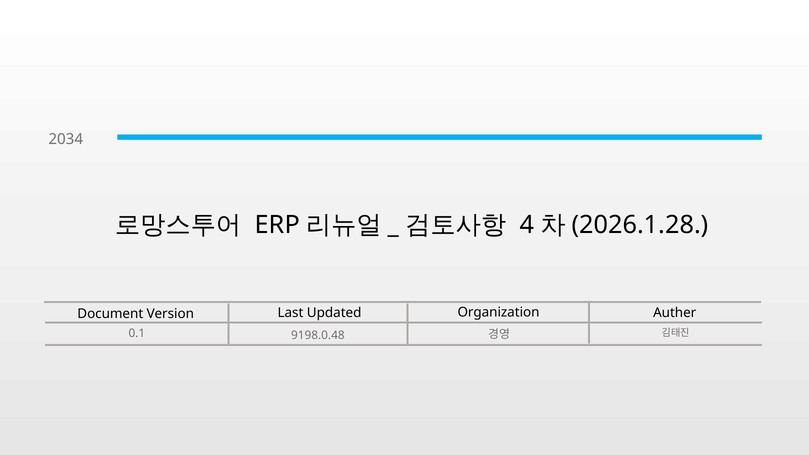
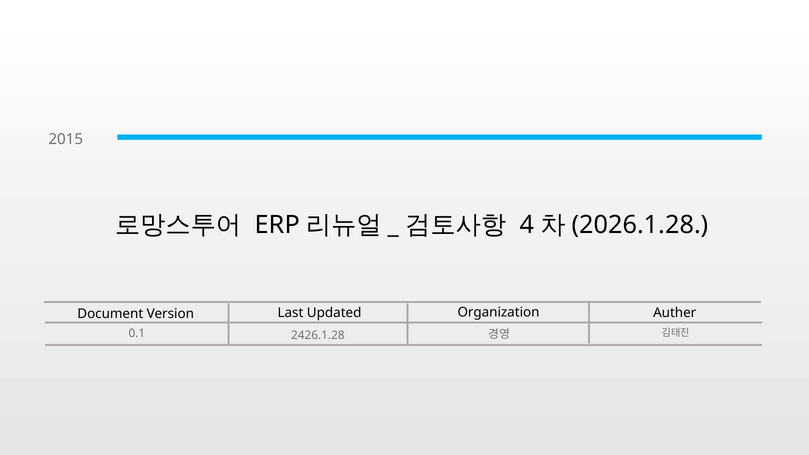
2034: 2034 -> 2015 (66, 139)
9198.0.48: 9198.0.48 -> 2426.1.28 (318, 335)
